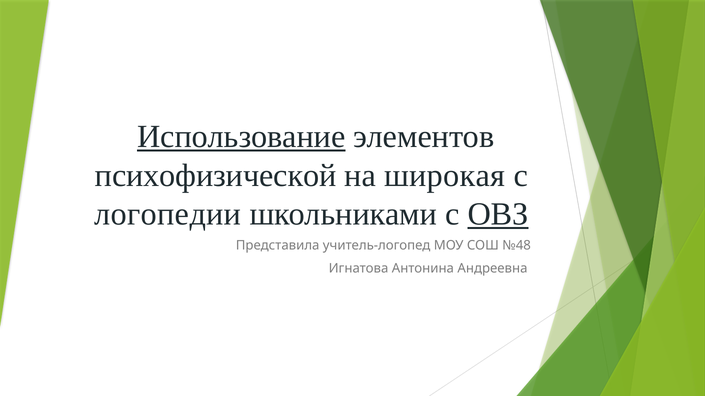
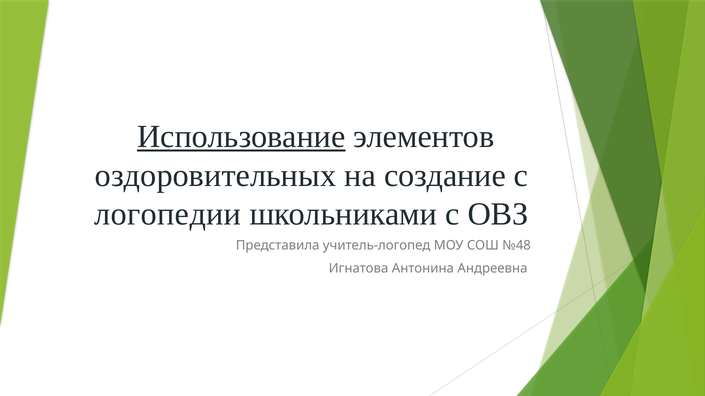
психофизической: психофизической -> оздоровительных (216, 176)
широкая: широкая -> создание (445, 176)
ОВЗ underline: present -> none (498, 214)
